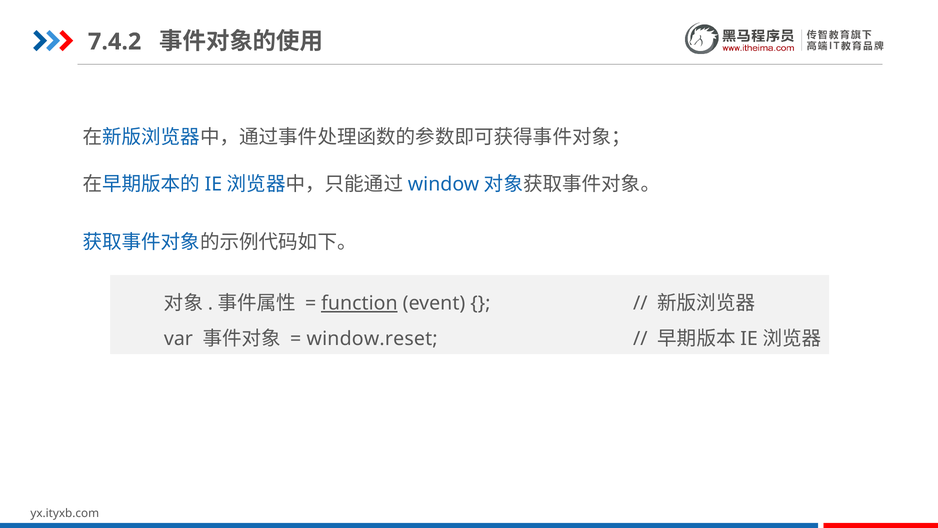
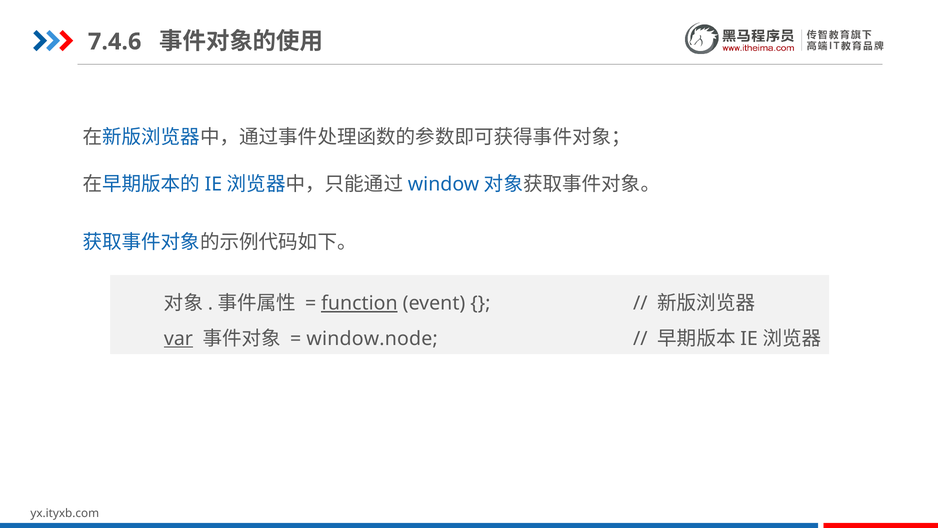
7.4.2: 7.4.2 -> 7.4.6 (115, 42)
var underline: none -> present (178, 338)
window.reset: window.reset -> window.node (372, 338)
